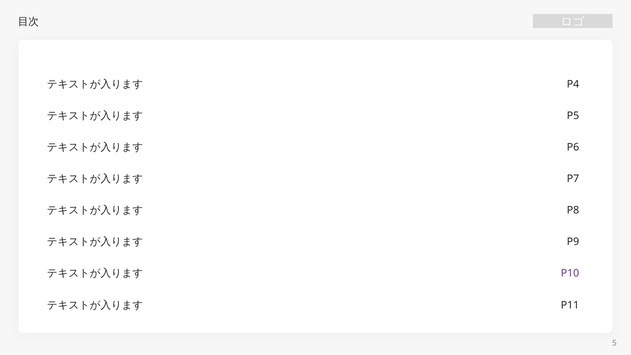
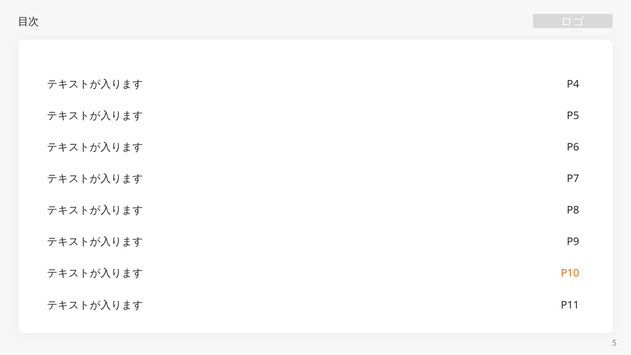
P10 colour: purple -> orange (570, 273)
